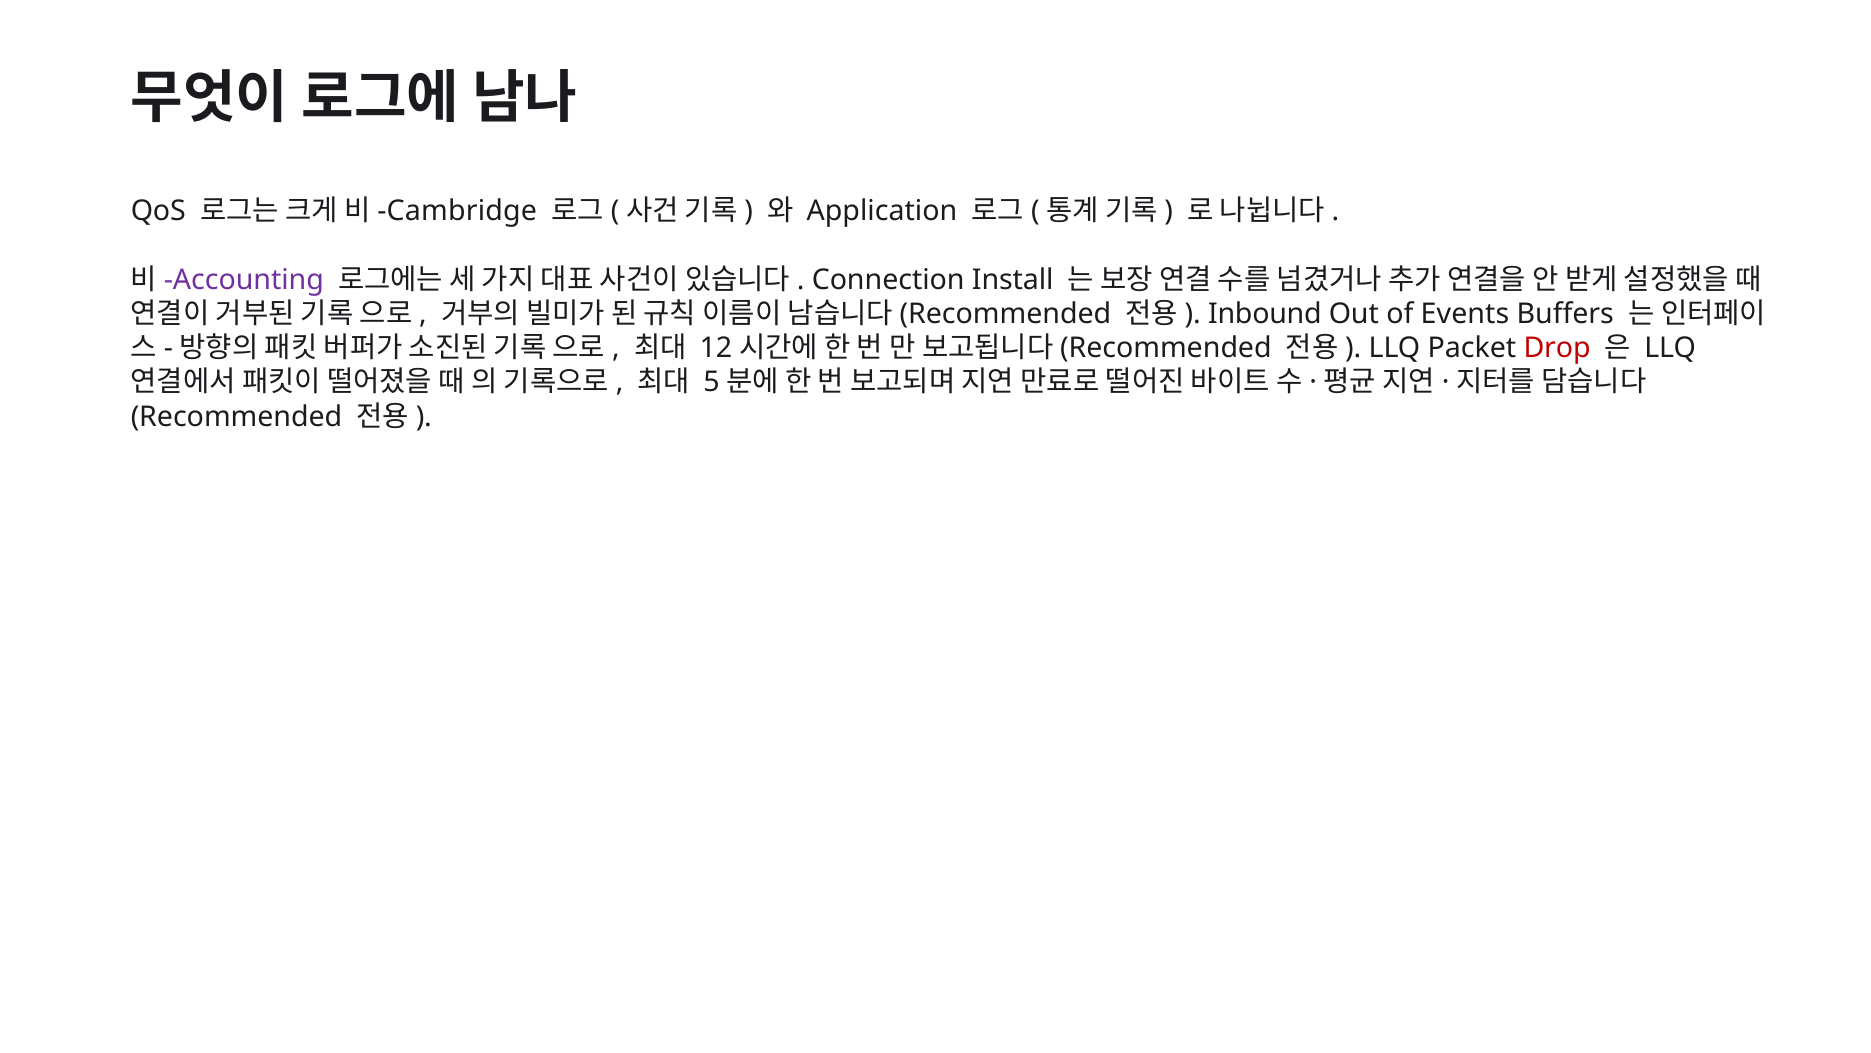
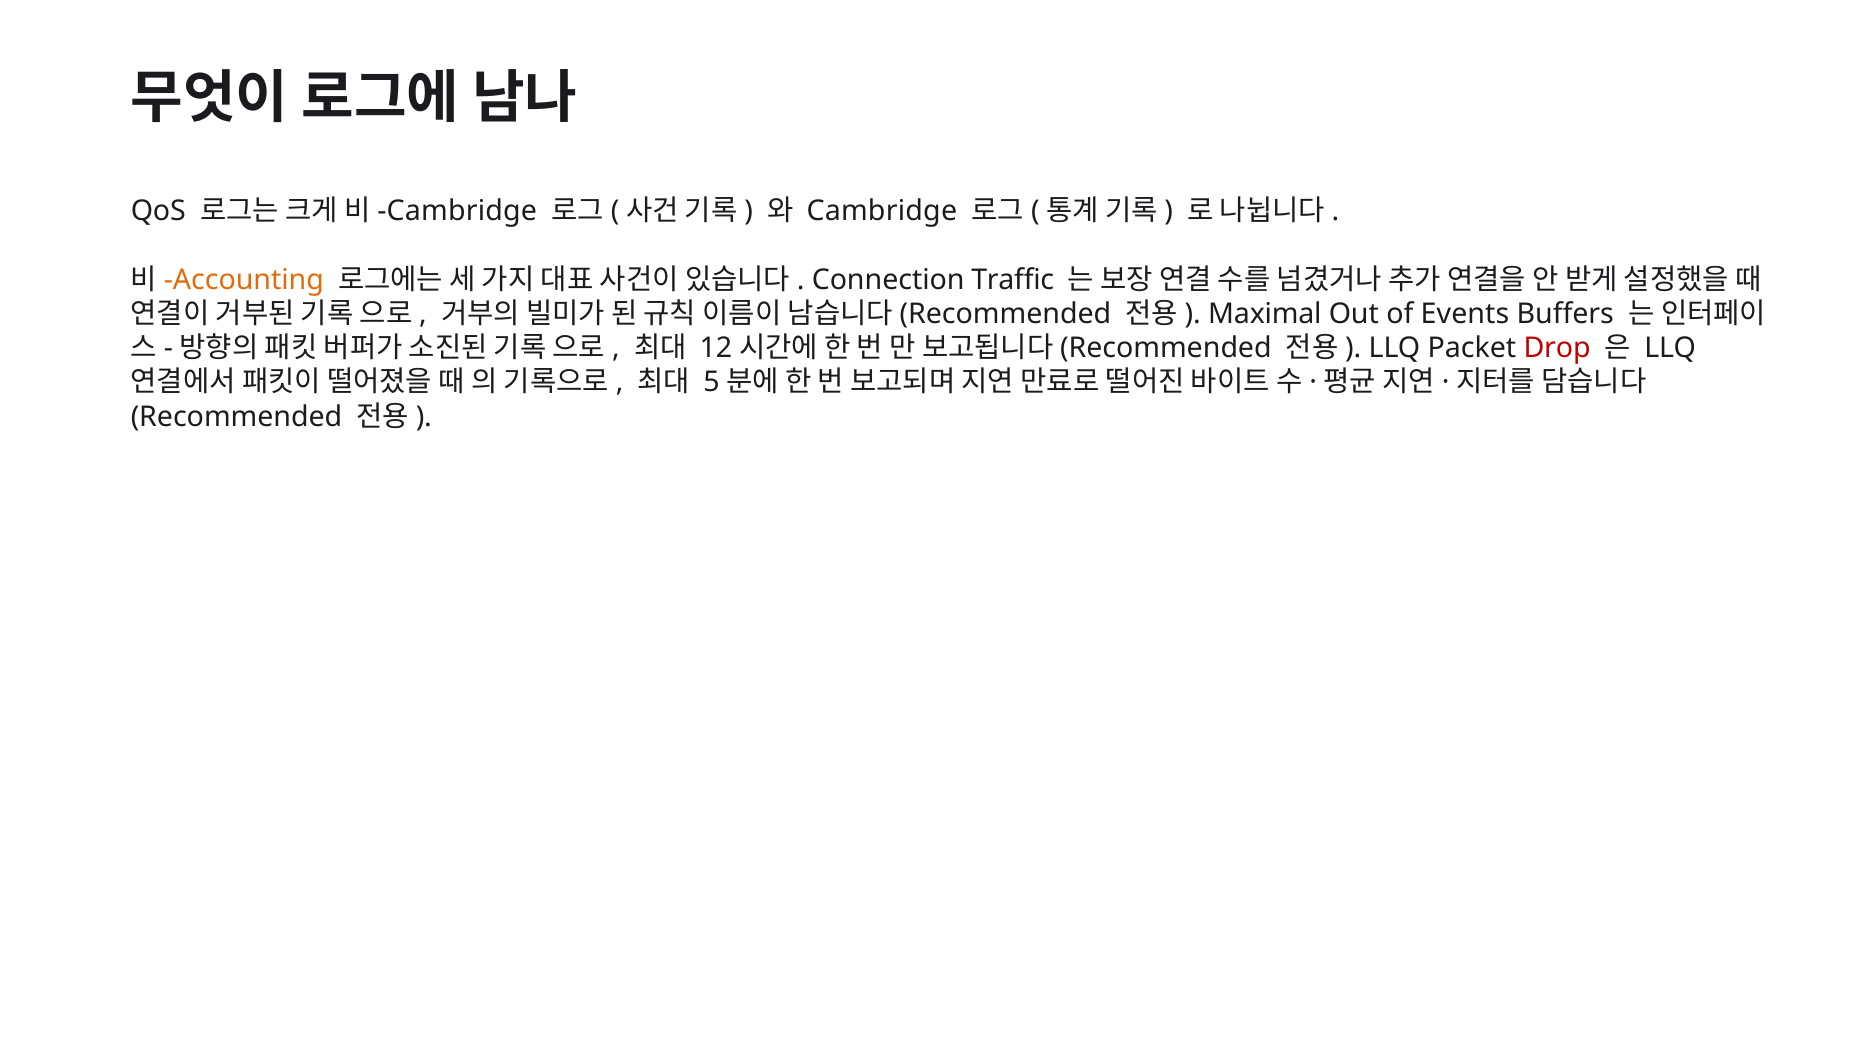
Application: Application -> Cambridge (882, 211)
Accounting colour: purple -> orange (244, 279)
Install: Install -> Traffic (1013, 279)
Inbound: Inbound -> Maximal (1265, 314)
